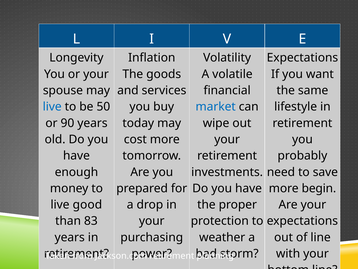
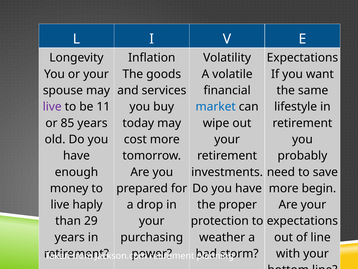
live colour: blue -> purple (52, 107)
50: 50 -> 11 (103, 107)
90: 90 -> 85 (67, 123)
good: good -> haply (88, 204)
83: 83 -> 29 (91, 221)
